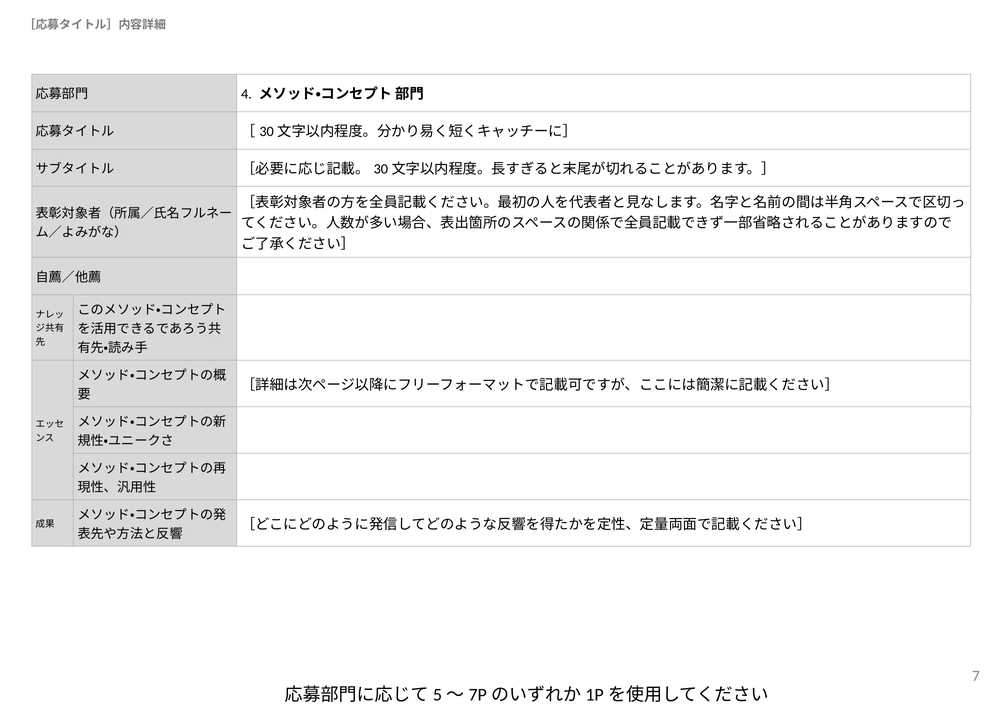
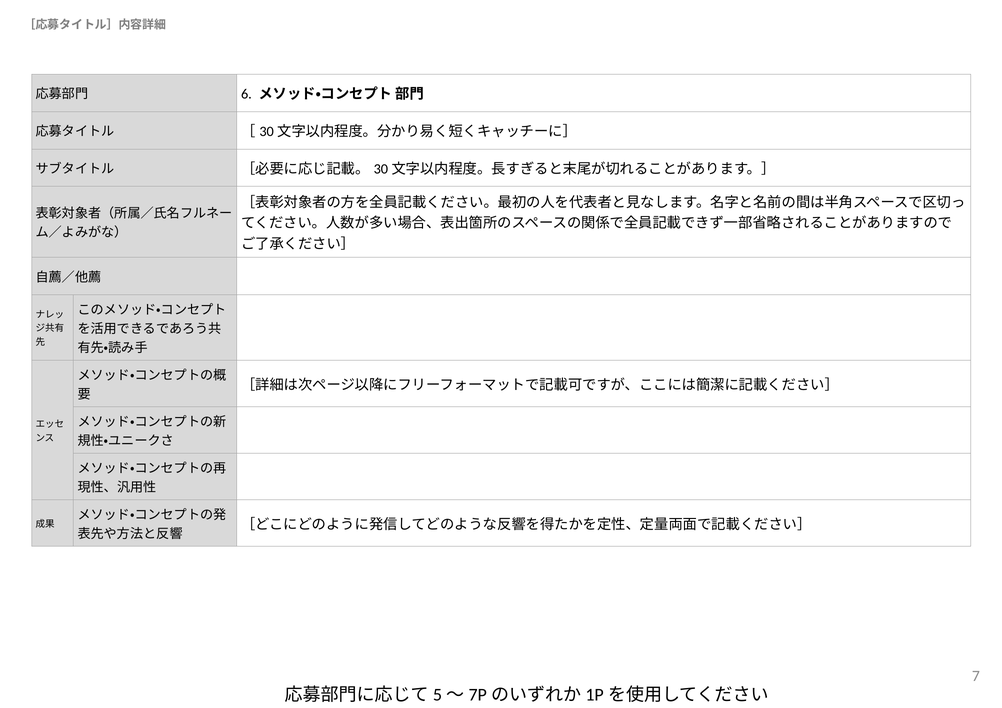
4: 4 -> 6 (246, 94)
